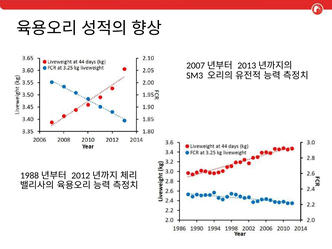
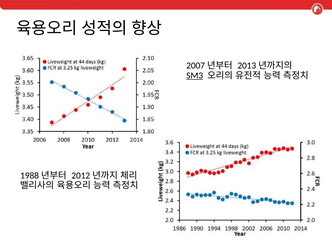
SM3 underline: none -> present (195, 76)
